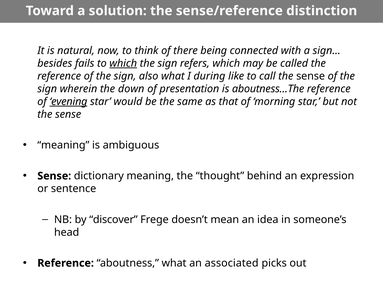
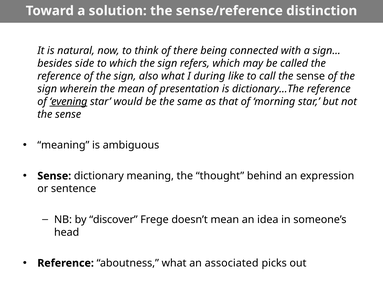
fails: fails -> side (85, 63)
which underline: present -> none (123, 63)
the down: down -> mean (131, 89)
aboutness…The: aboutness…The -> dictionary…The (268, 89)
